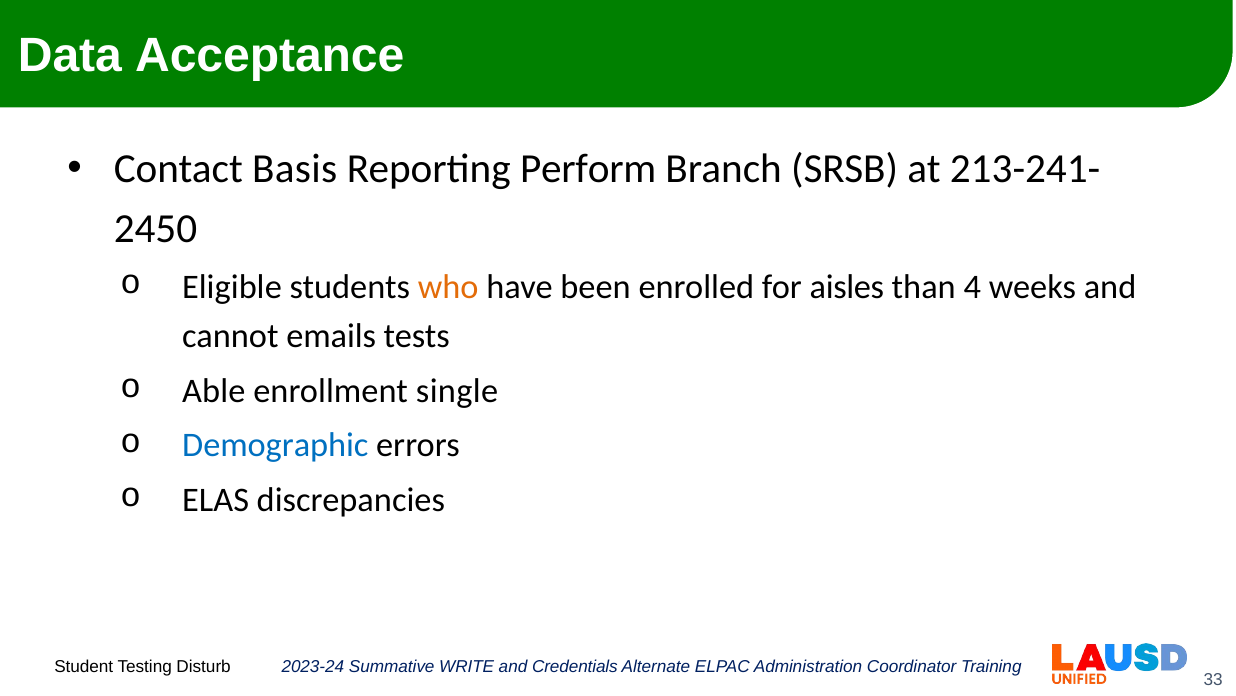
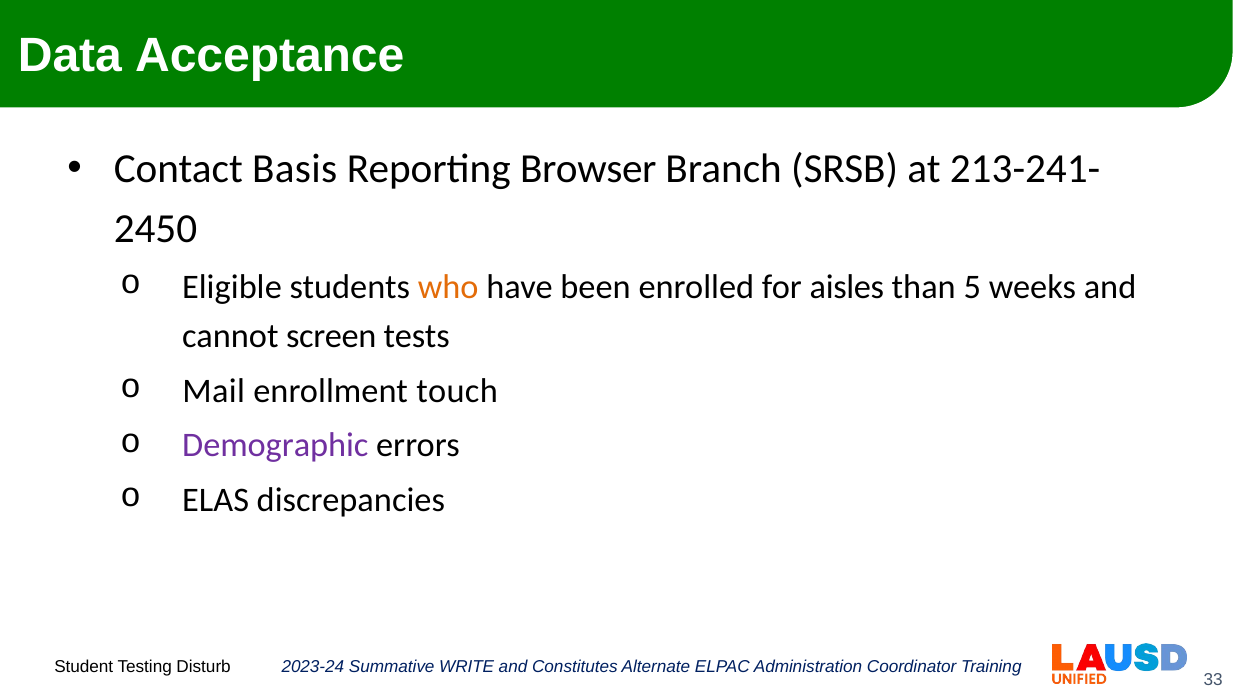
Perform: Perform -> Browser (588, 169)
4: 4 -> 5 (972, 287)
emails: emails -> screen (331, 336)
Able: Able -> Mail (214, 391)
single: single -> touch (457, 391)
Demographic colour: blue -> purple (275, 445)
Credentials: Credentials -> Constitutes (575, 666)
